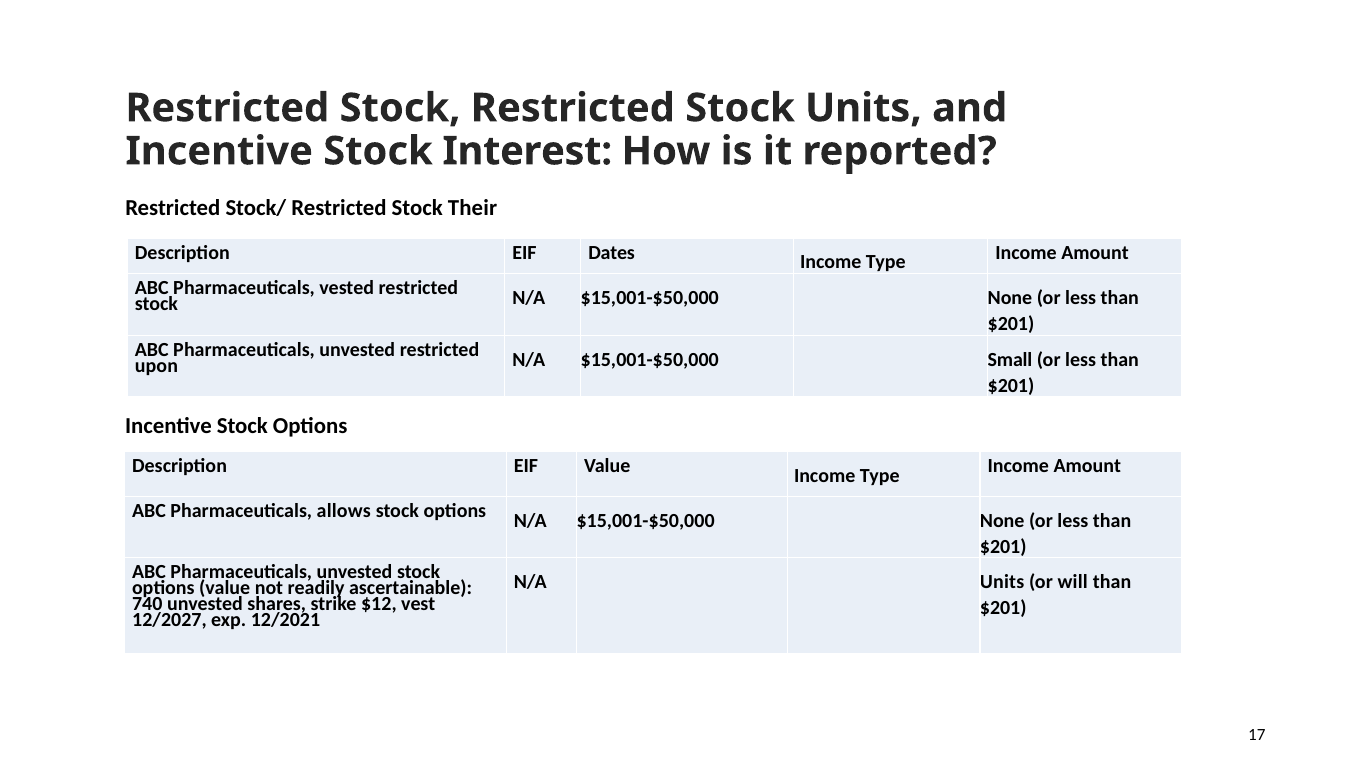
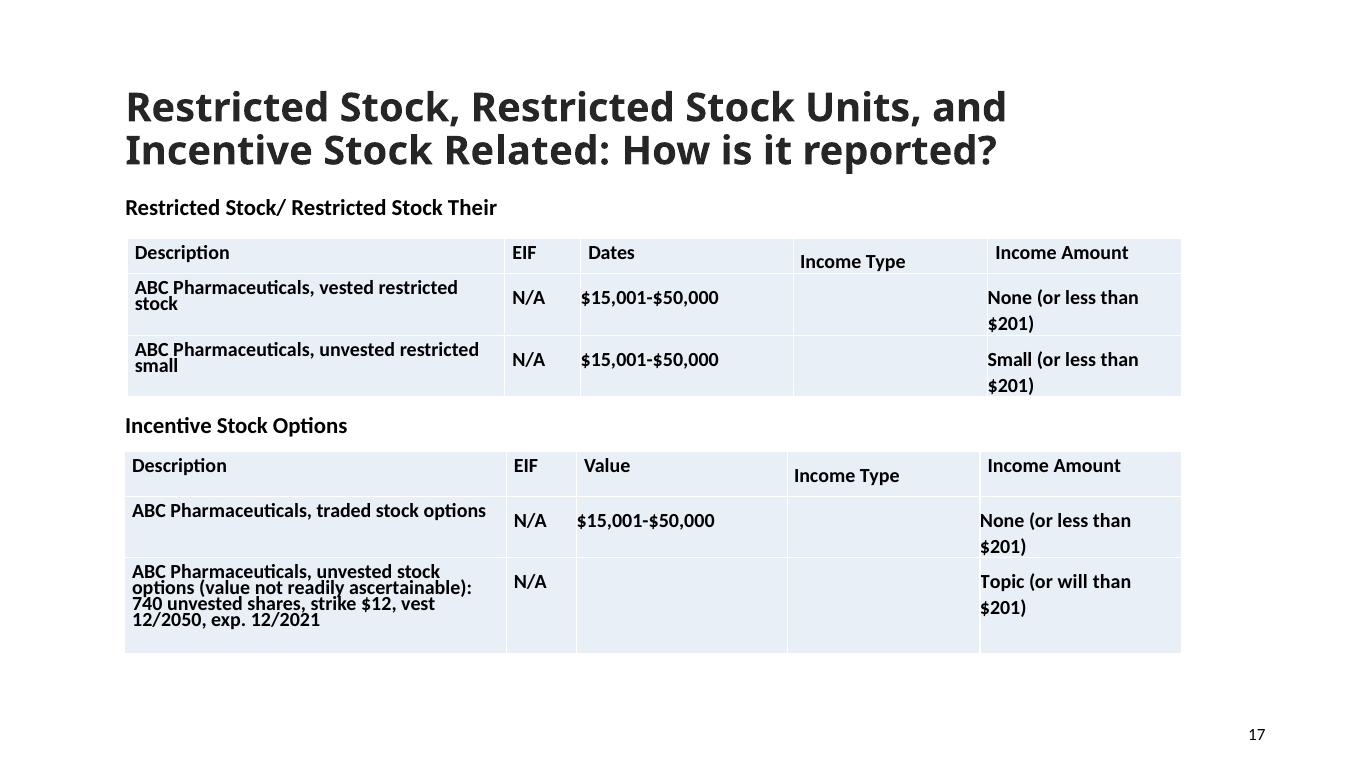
Interest: Interest -> Related (527, 151)
upon: upon -> small (157, 366)
allows: allows -> traded (344, 511)
N/A Units: Units -> Topic (1002, 583)
12/2027: 12/2027 -> 12/2050 (169, 621)
